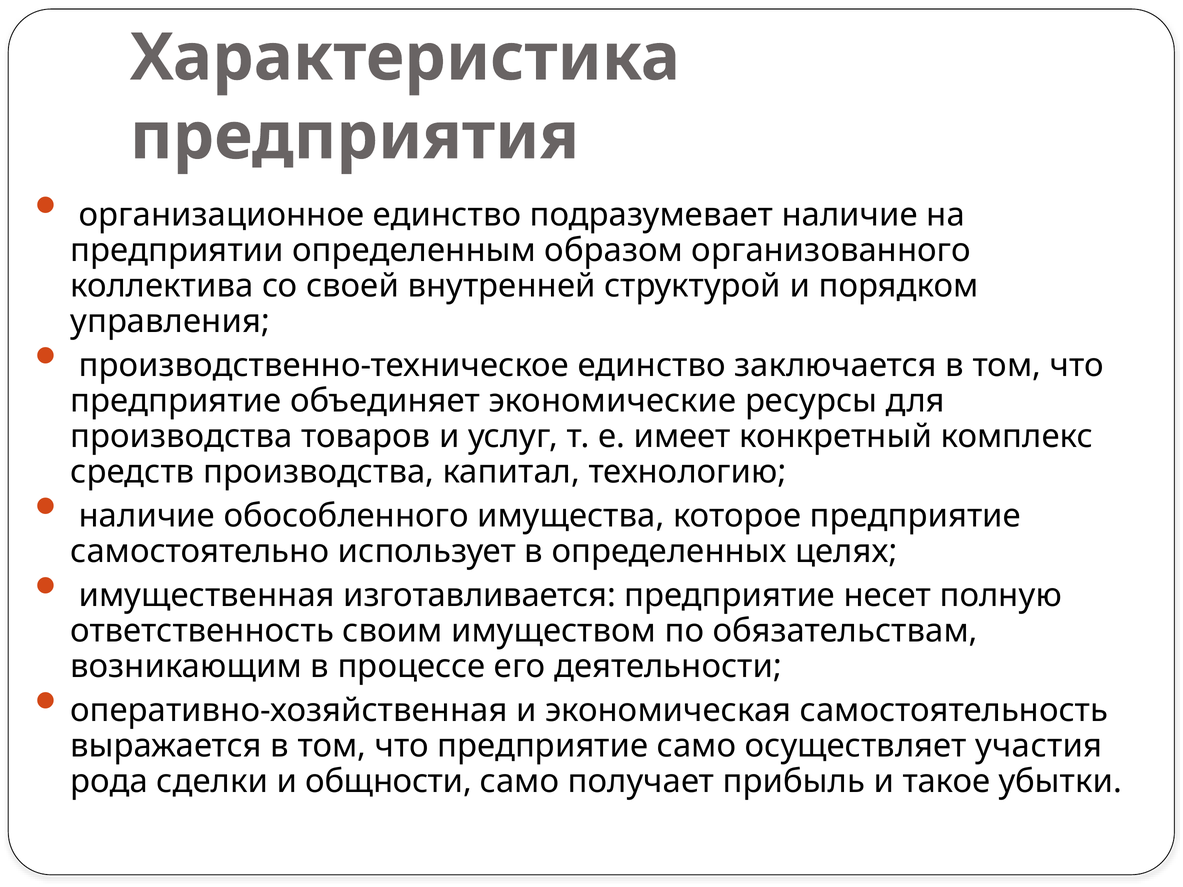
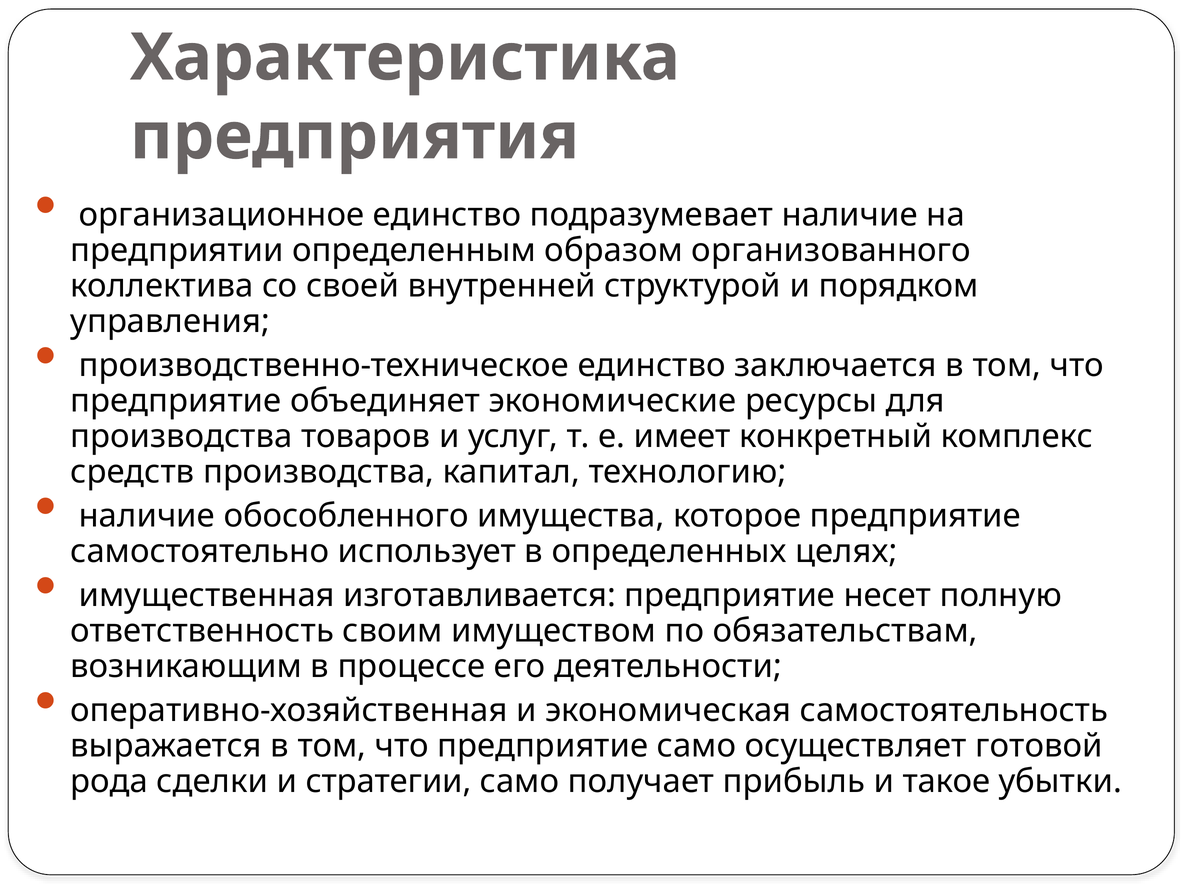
участия: участия -> готовой (1039, 746)
общности: общности -> стратегии (388, 782)
